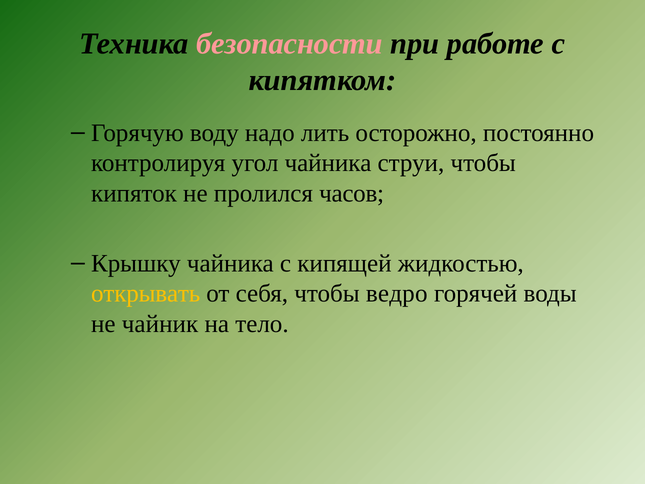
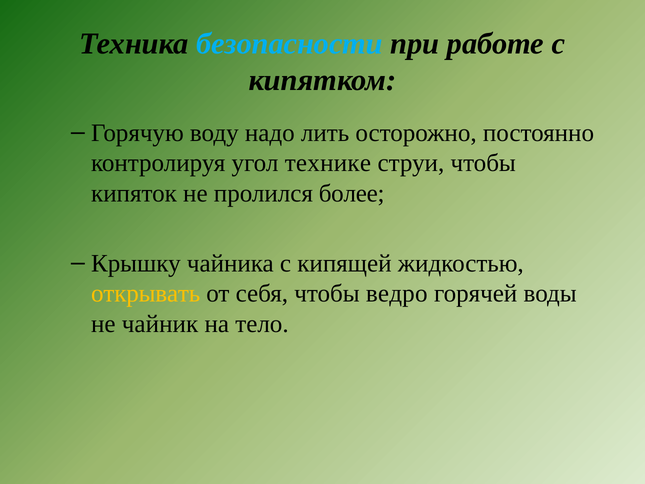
безопасности colour: pink -> light blue (290, 44)
угол чайника: чайника -> технике (328, 163)
часов: часов -> более (352, 193)
